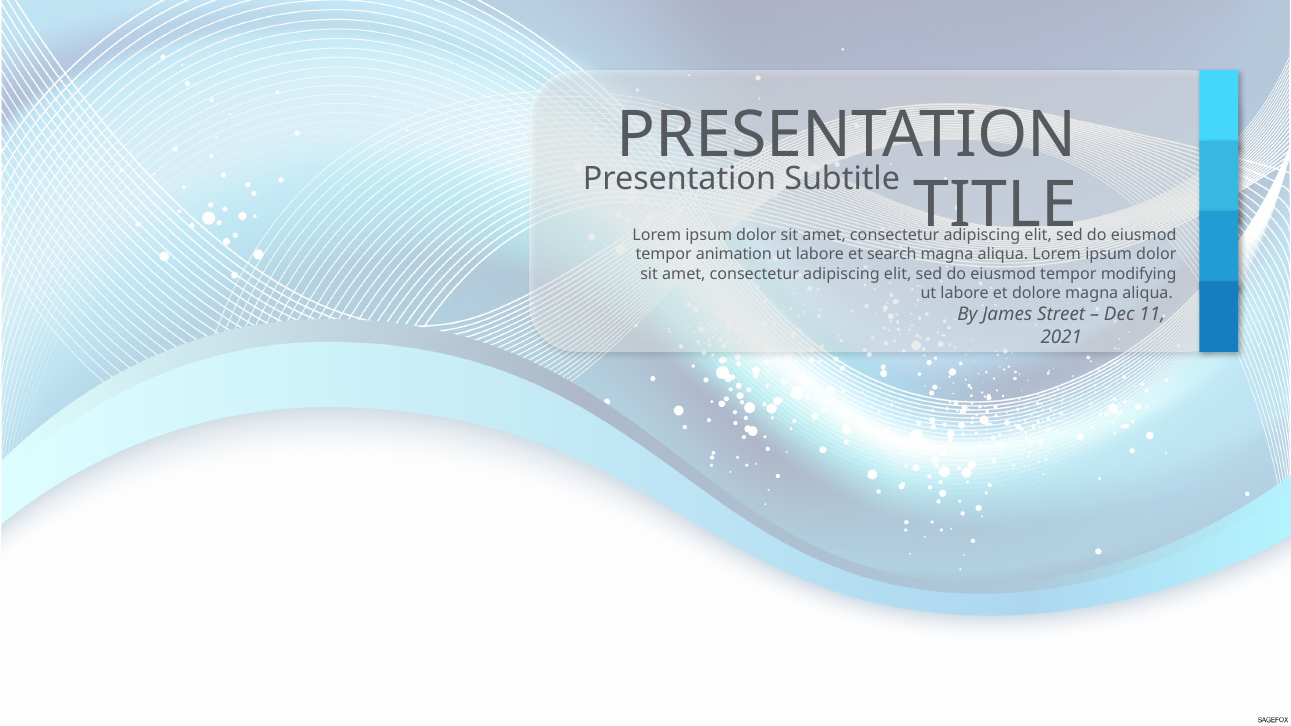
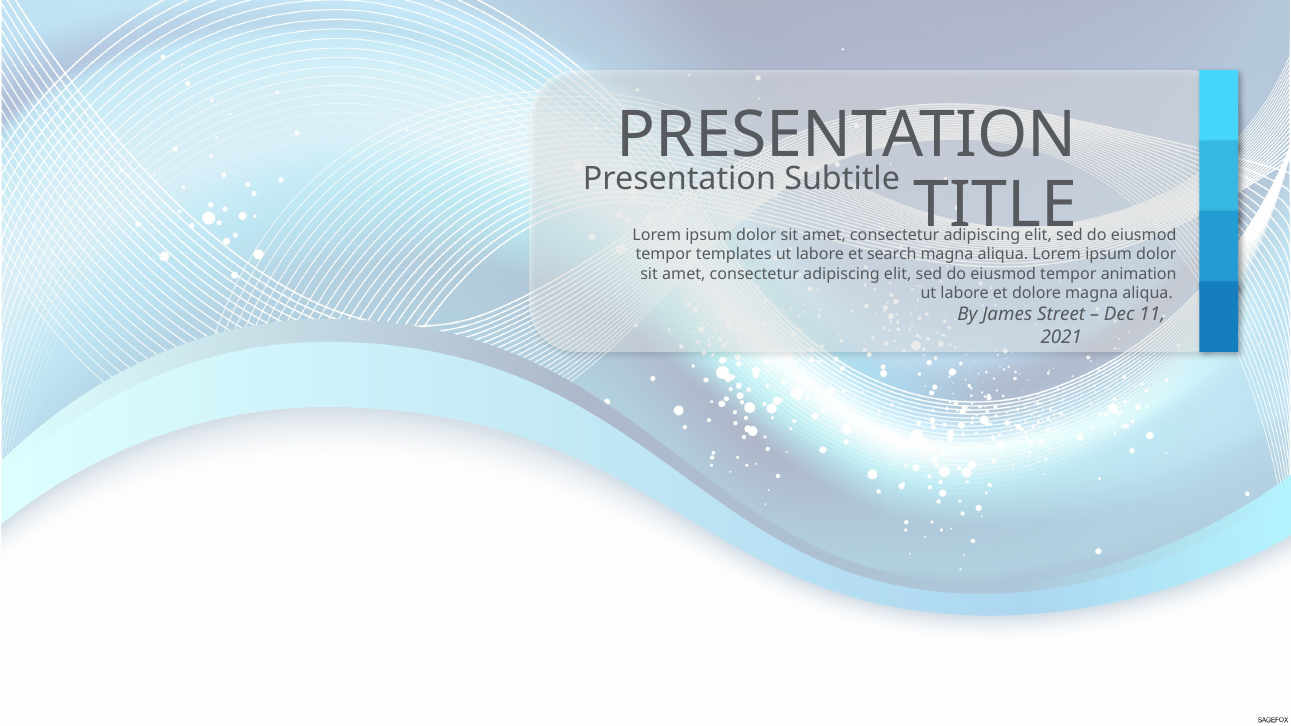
animation: animation -> templates (734, 255)
modifying: modifying -> animation (1139, 274)
